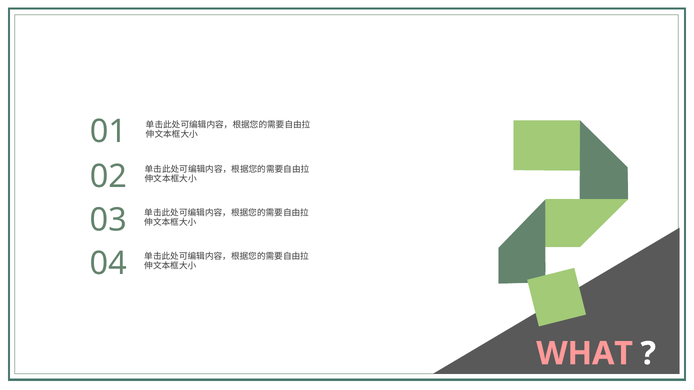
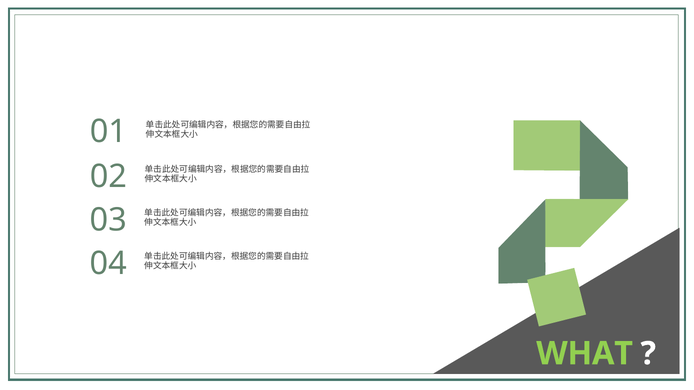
WHAT colour: pink -> light green (585, 354)
